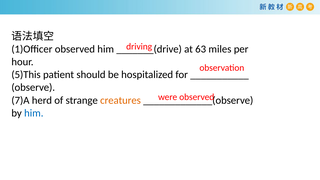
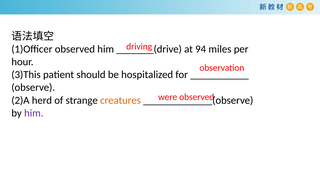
63: 63 -> 94 (201, 49)
5)This: 5)This -> 3)This (26, 75)
7)A: 7)A -> 2)A (20, 100)
him colour: blue -> purple (34, 113)
